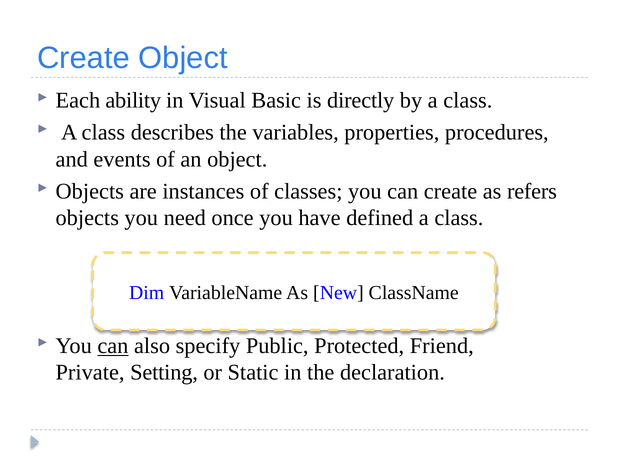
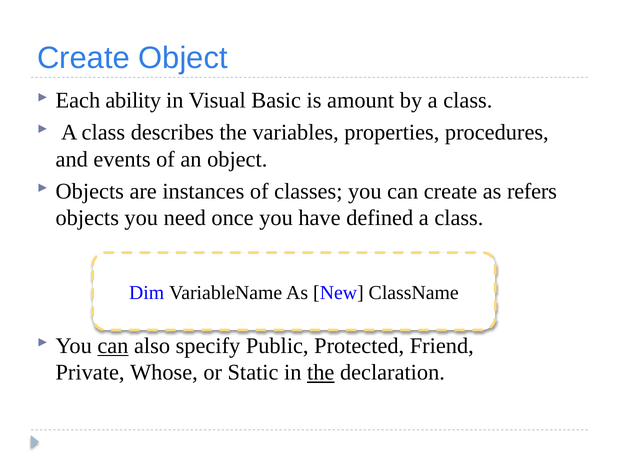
directly: directly -> amount (361, 101)
Setting: Setting -> Whose (164, 373)
the underline: none -> present (321, 373)
